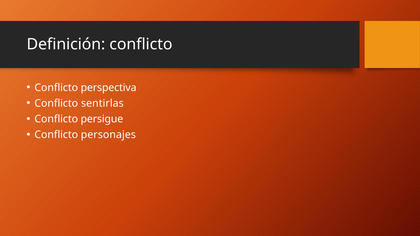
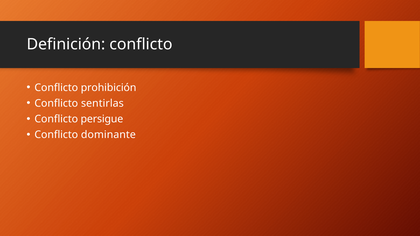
perspectiva: perspectiva -> prohibición (109, 88)
personajes: personajes -> dominante (108, 135)
